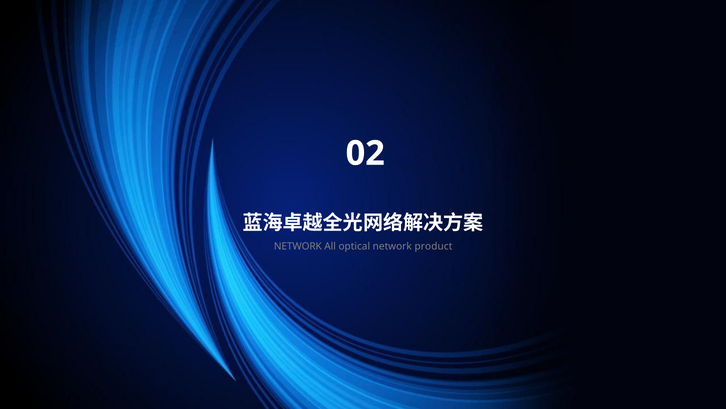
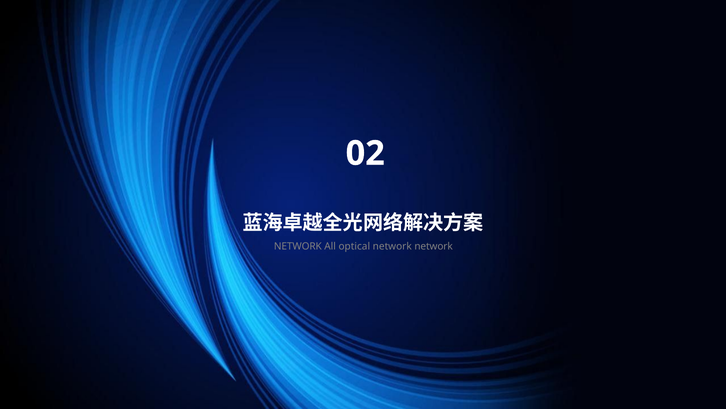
network product: product -> network (434, 246)
